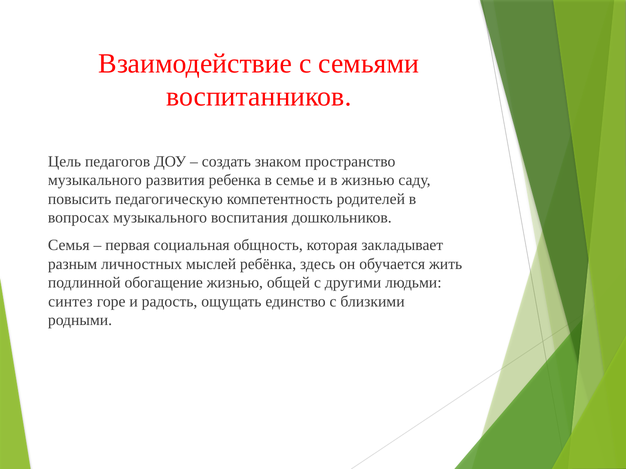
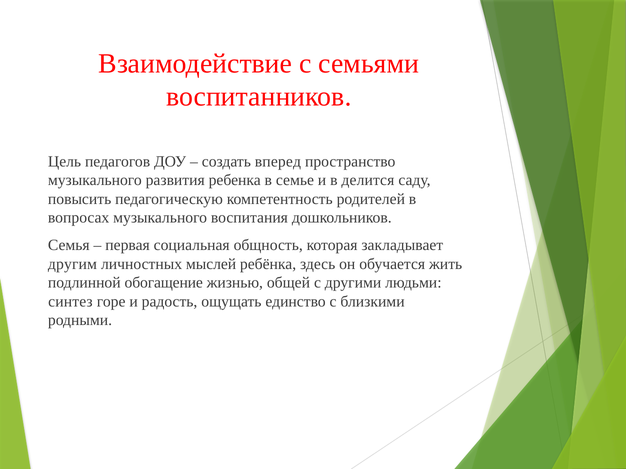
знаком: знаком -> вперед (278, 162)
в жизнью: жизнью -> делится (368, 180)
разным: разным -> другим (72, 264)
